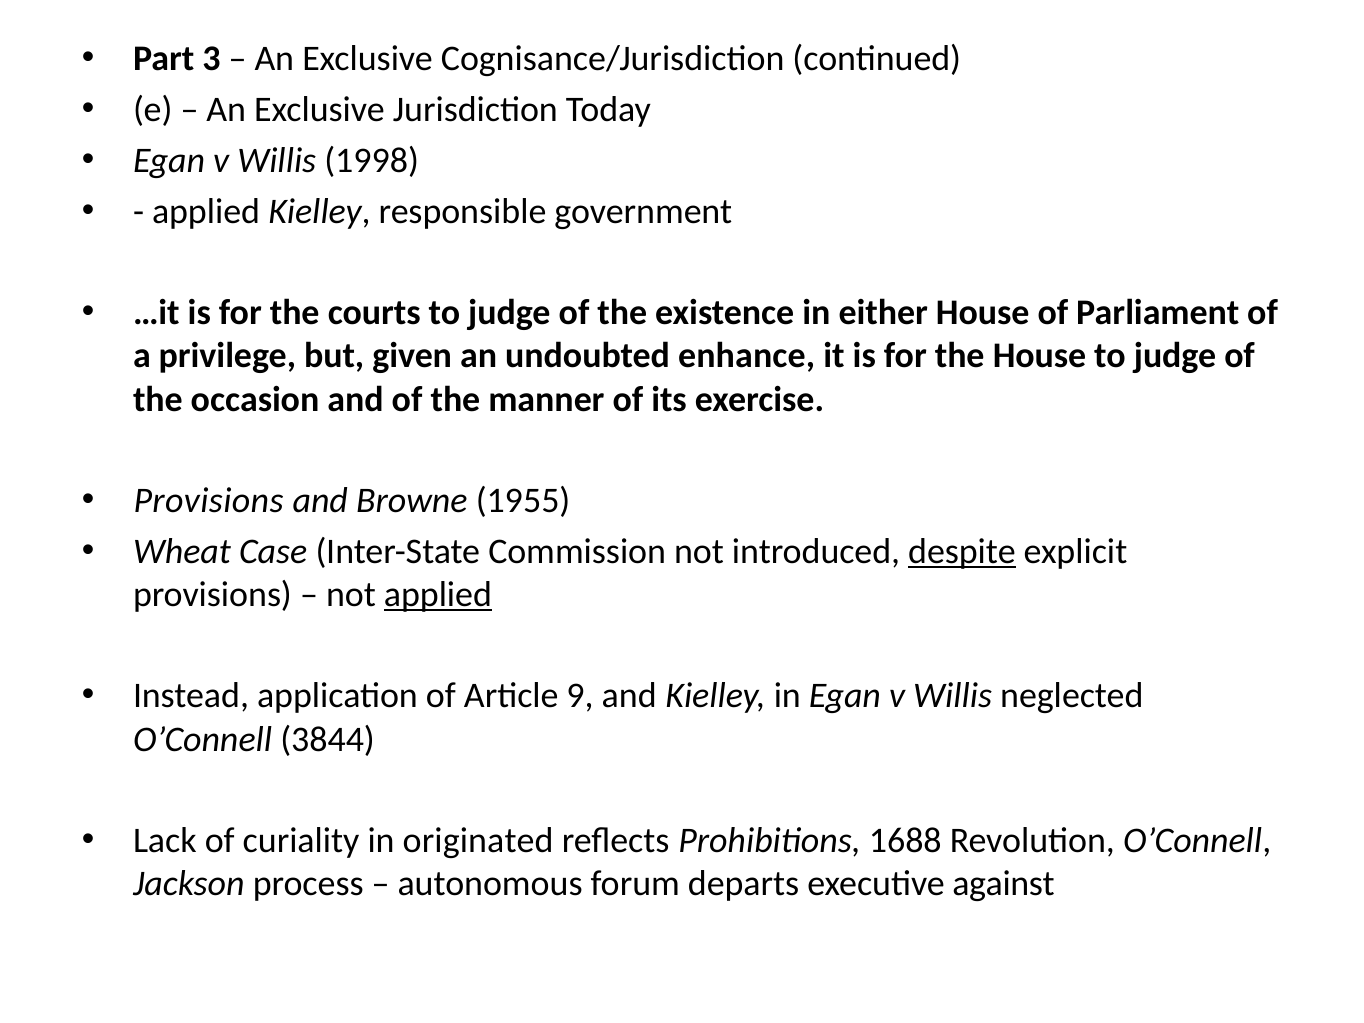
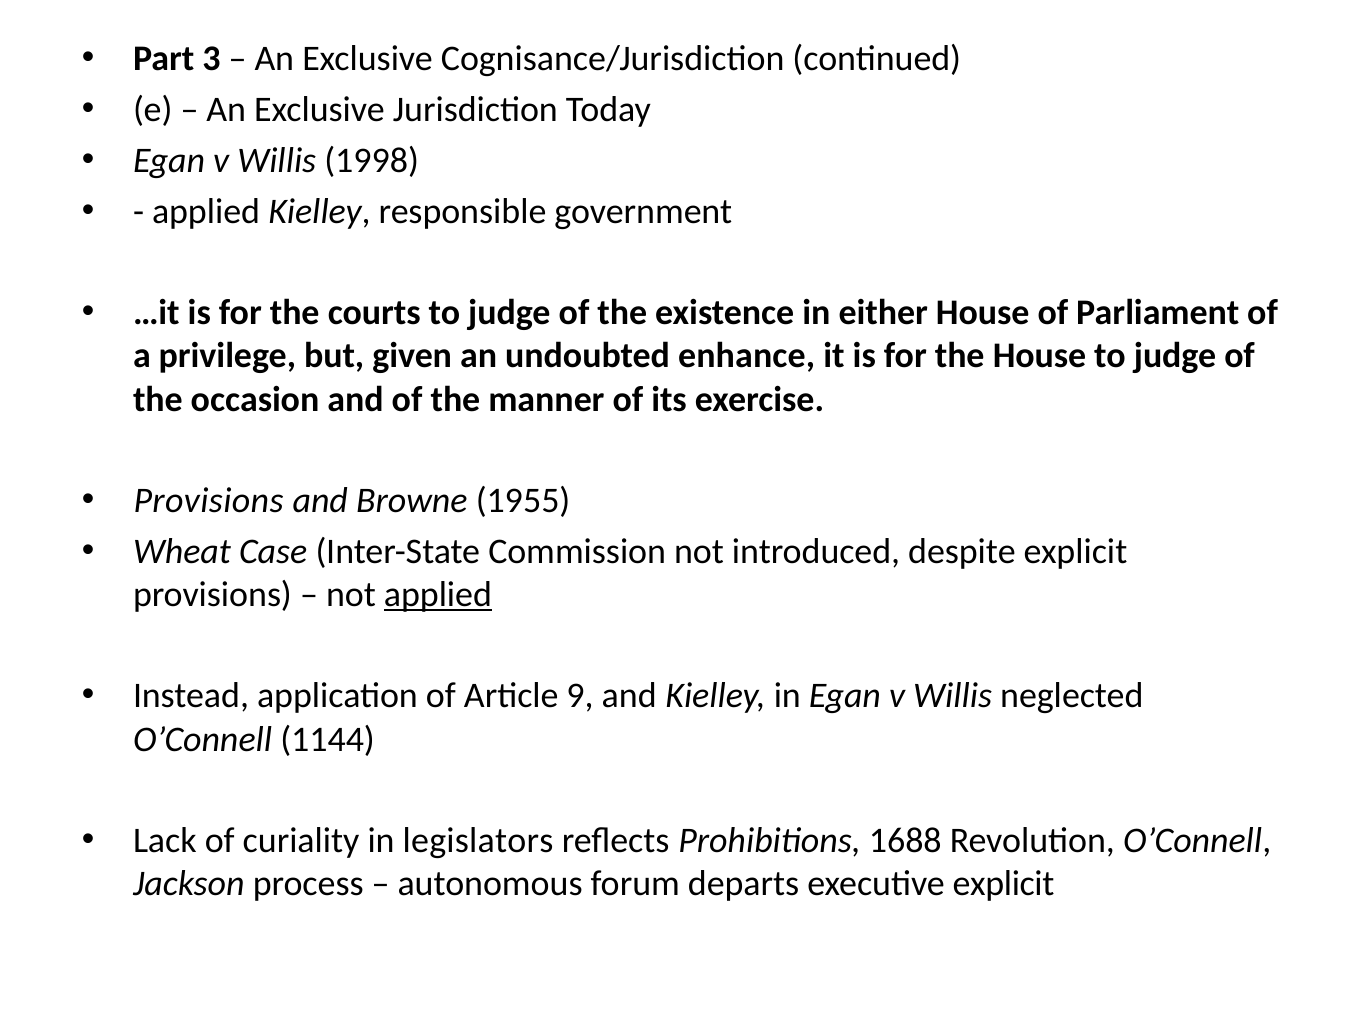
despite underline: present -> none (962, 551)
3844: 3844 -> 1144 (328, 739)
originated: originated -> legislators (478, 841)
executive against: against -> explicit (1003, 884)
